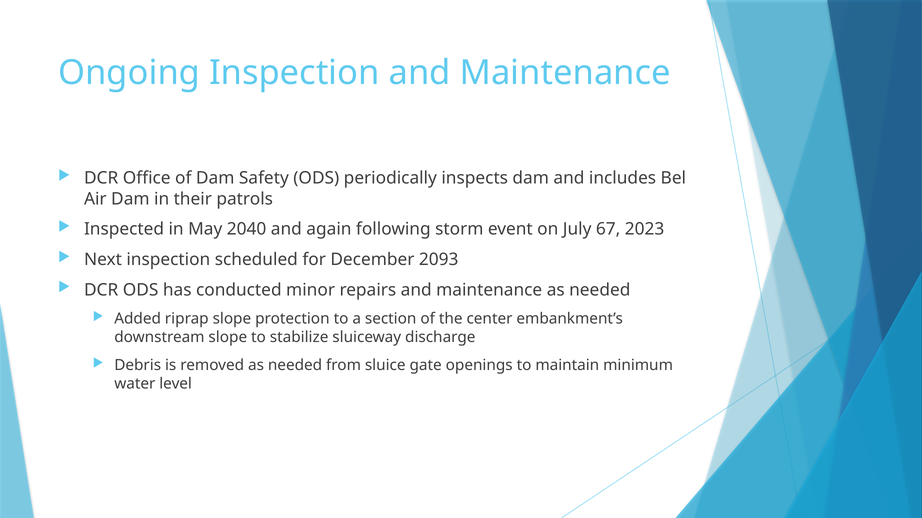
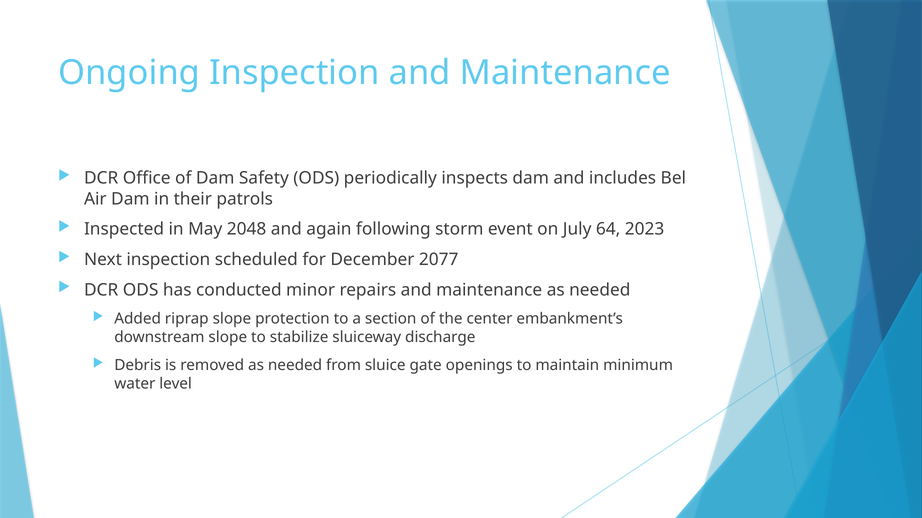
2040: 2040 -> 2048 (247, 230)
67: 67 -> 64 (608, 230)
2093: 2093 -> 2077 (439, 260)
